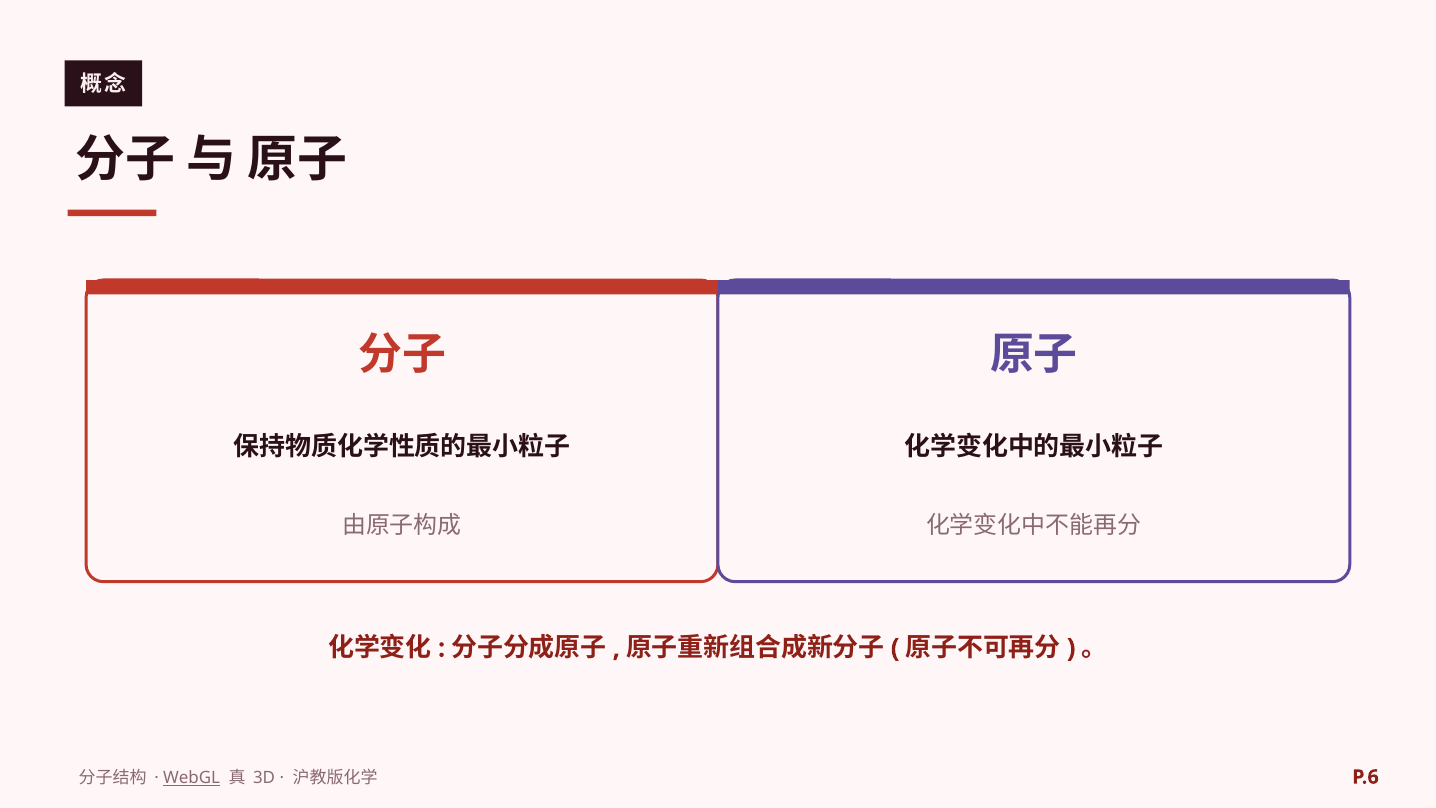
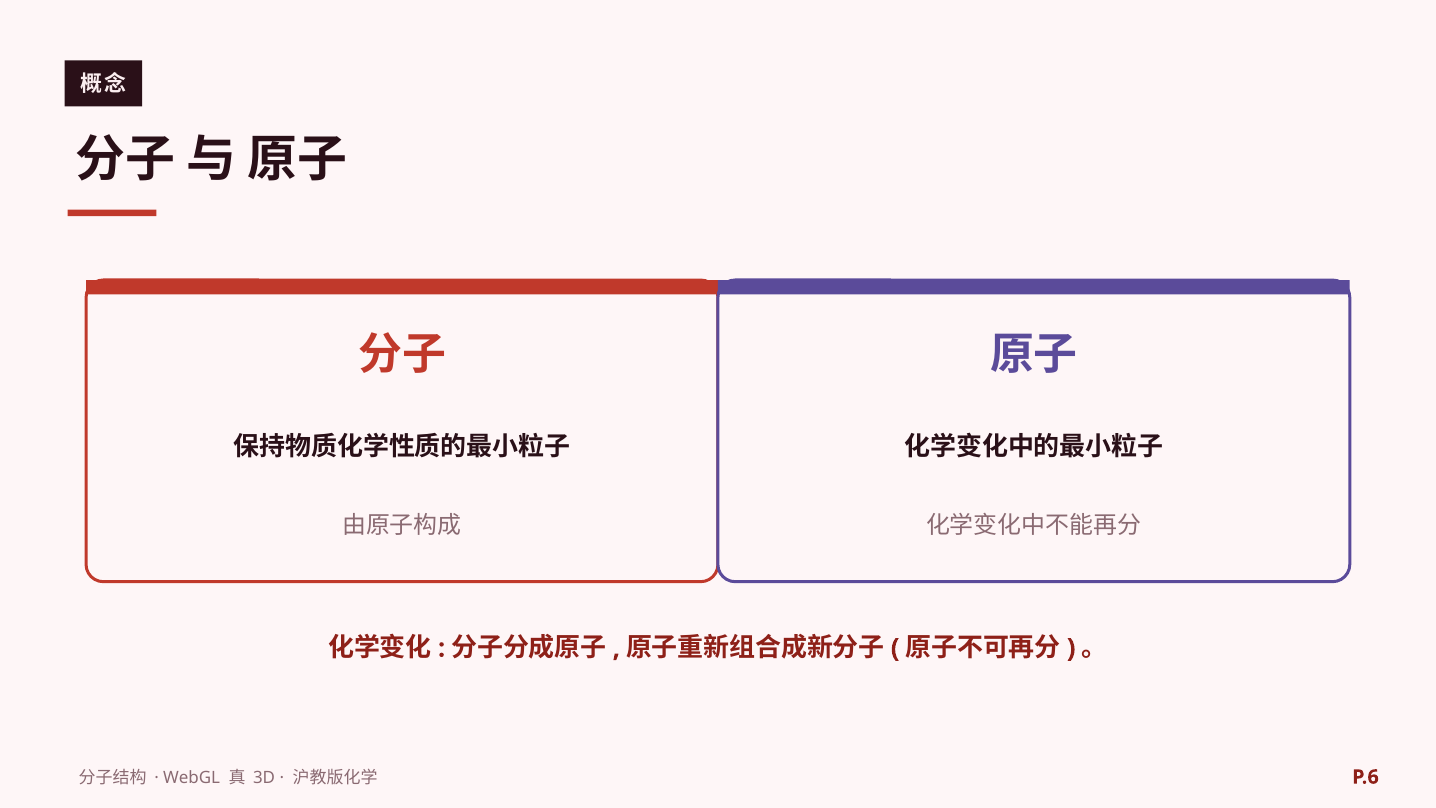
WebGL underline: present -> none (192, 778)
